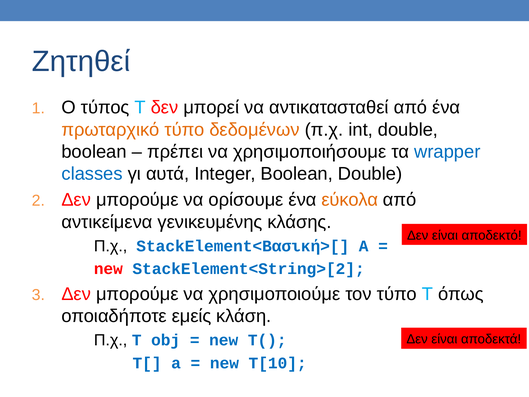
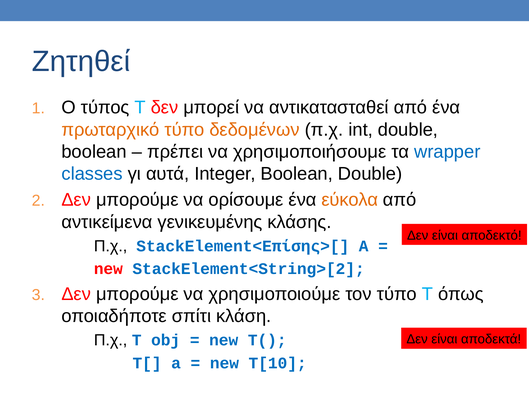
StackElement<Βασική>[: StackElement<Βασική>[ -> StackElement<Επίσης>[ (243, 246)
εμείς: εμείς -> σπίτι (191, 316)
